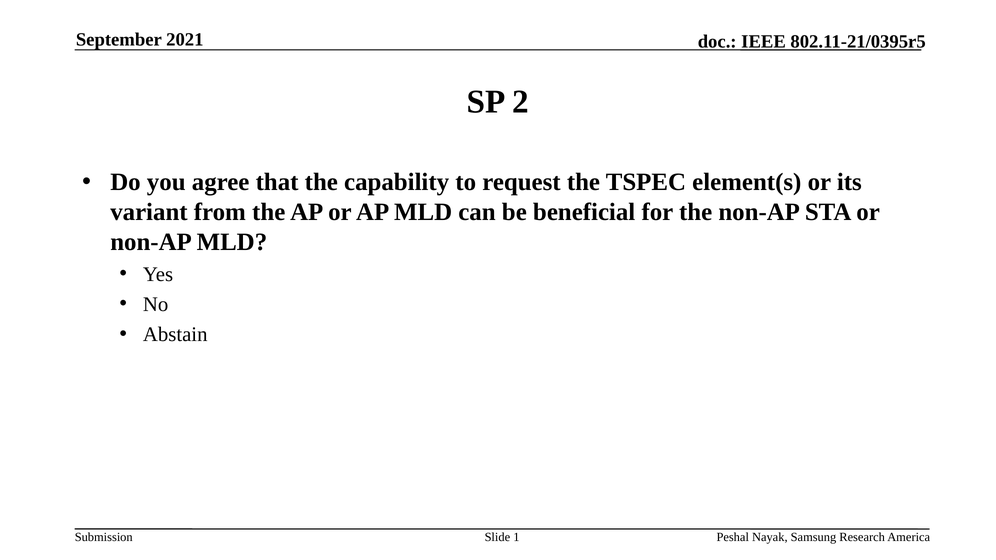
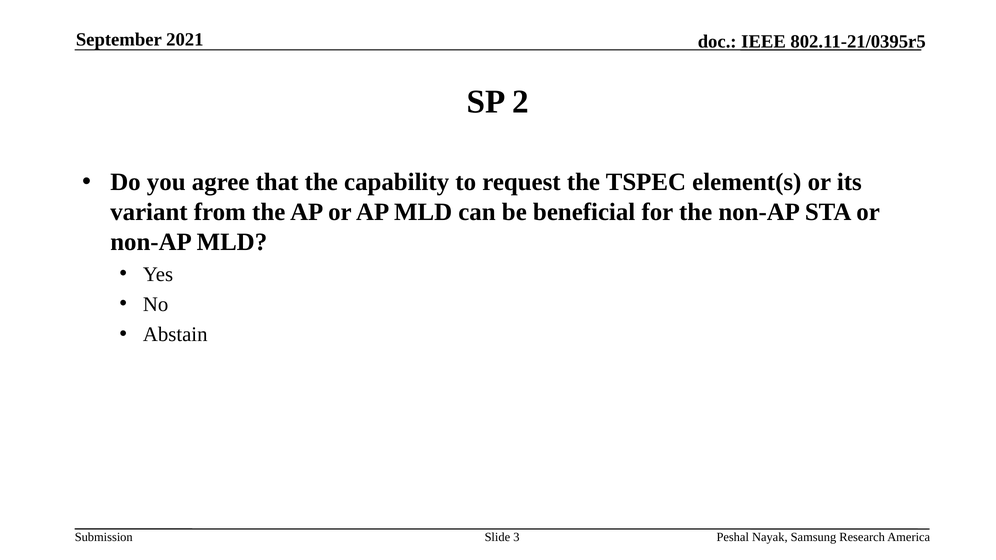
1: 1 -> 3 (516, 537)
